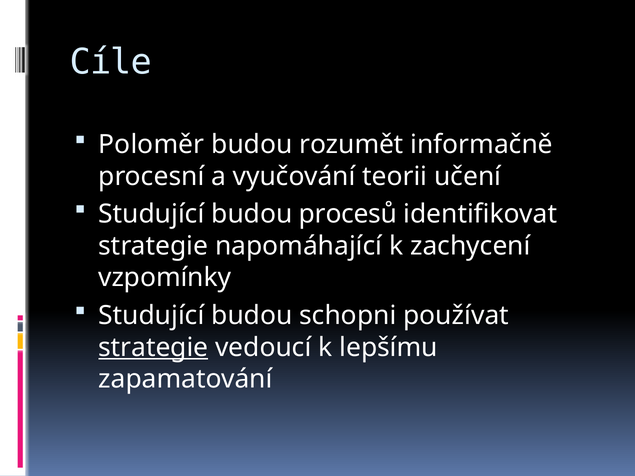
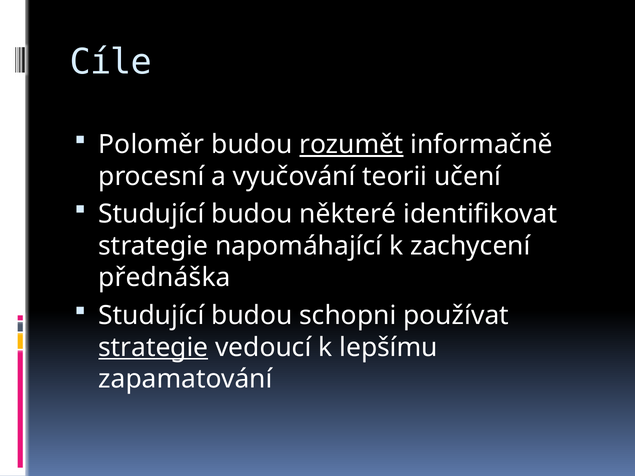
rozumět underline: none -> present (351, 145)
procesů: procesů -> některé (348, 214)
vzpomínky: vzpomínky -> přednáška (165, 278)
